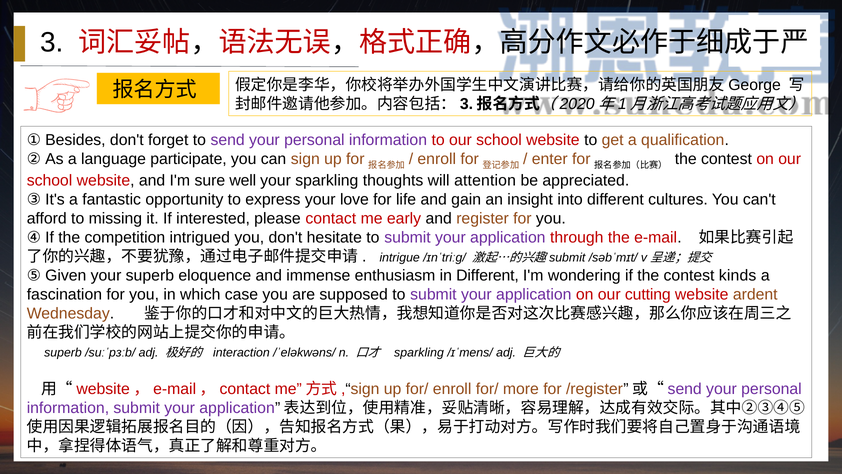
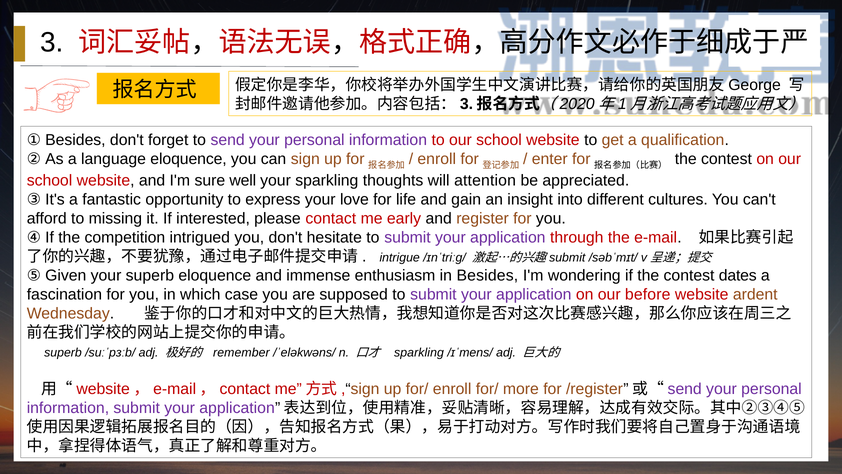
language participate: participate -> eloquence (189, 159)
in Different: Different -> Besides (487, 275)
kinds: kinds -> dates (738, 275)
cutting: cutting -> before (648, 294)
interaction: interaction -> remember (241, 352)
